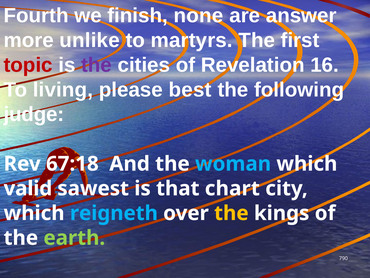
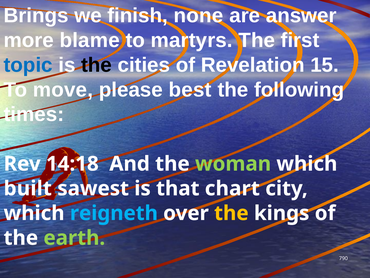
Fourth: Fourth -> Brings (36, 16)
unlike: unlike -> blame (90, 40)
topic colour: red -> blue (28, 65)
the colour: purple -> black (97, 65)
16: 16 -> 15 (325, 65)
living: living -> move (63, 90)
judge: judge -> times (34, 114)
67:18: 67:18 -> 14:18 (72, 164)
woman colour: light blue -> light green (233, 164)
valid: valid -> built (28, 188)
